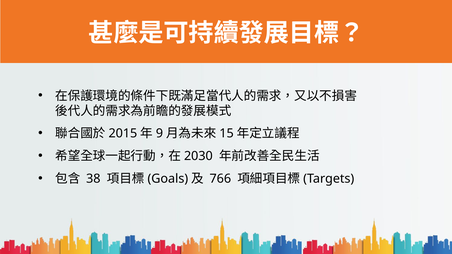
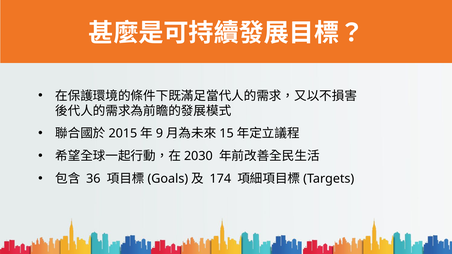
38: 38 -> 36 (93, 179)
766: 766 -> 174 (220, 179)
